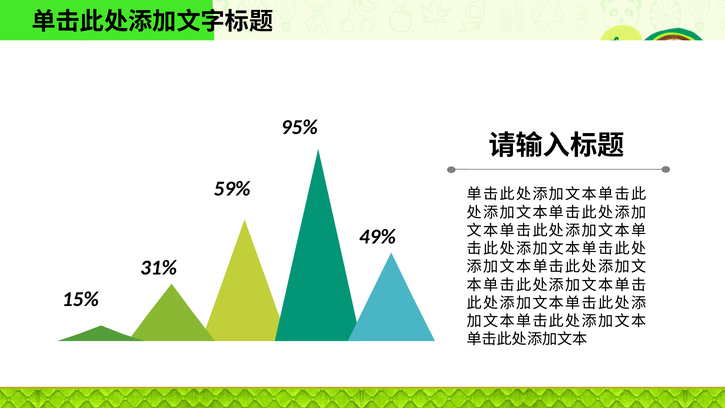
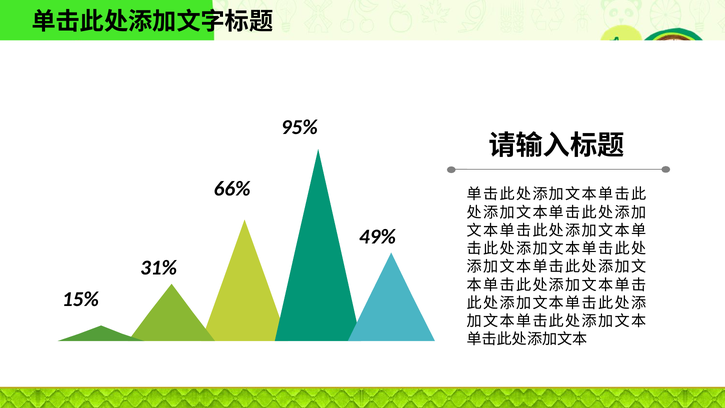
59%: 59% -> 66% (232, 189)
